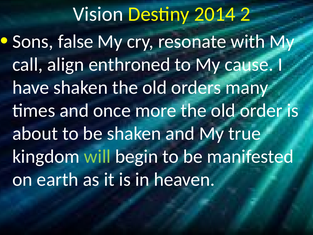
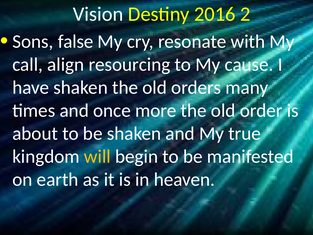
2014: 2014 -> 2016 (215, 14)
enthroned: enthroned -> resourcing (129, 64)
will colour: light green -> yellow (97, 156)
